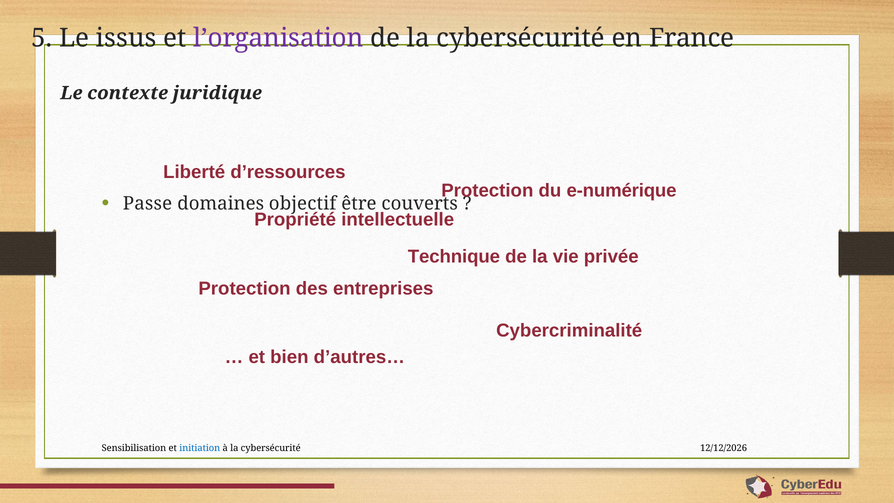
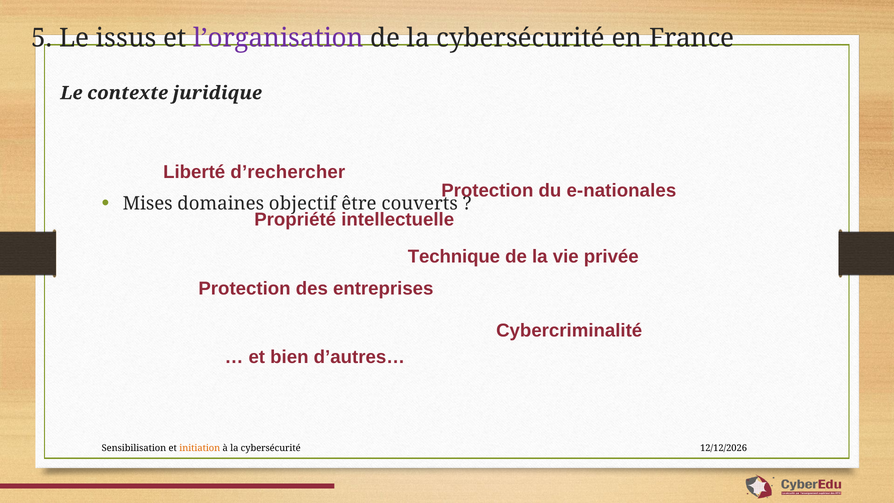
d’ressources: d’ressources -> d’rechercher (288, 172)
e-numérique: e-numérique -> e-nationales (621, 191)
Passe: Passe -> Mises (148, 203)
initiation colour: blue -> orange (200, 448)
